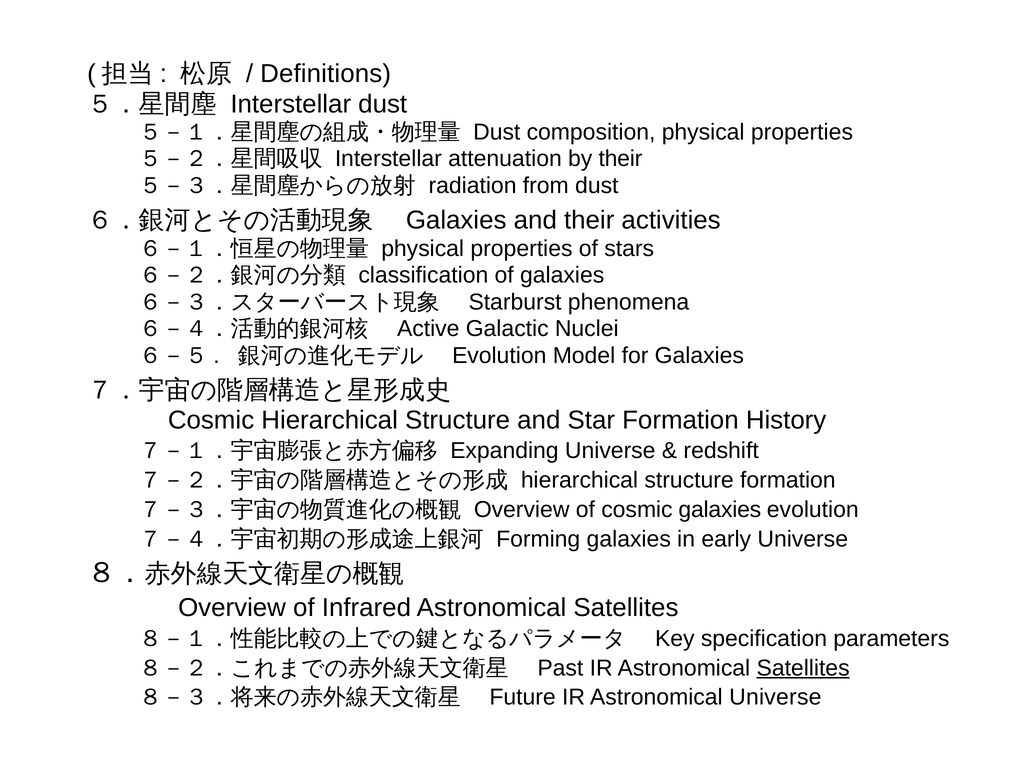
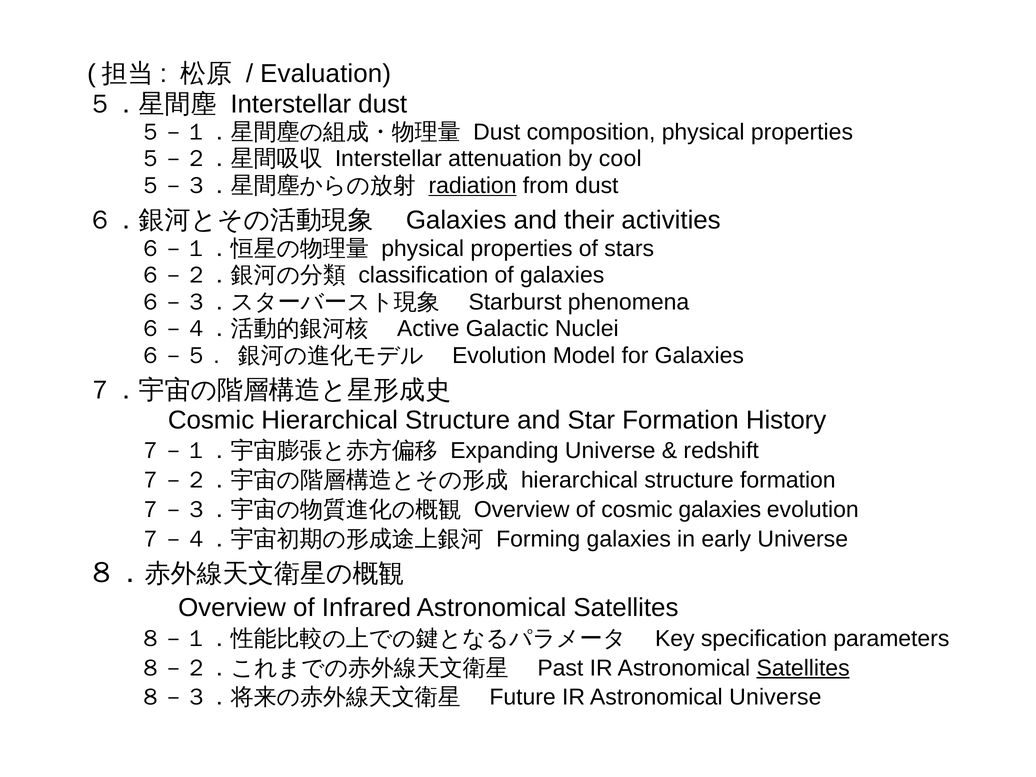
Definitions: Definitions -> Evaluation (326, 74)
by their: their -> cool (620, 159)
radiation underline: none -> present (473, 186)
